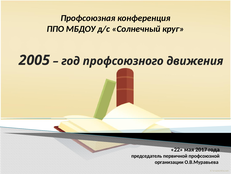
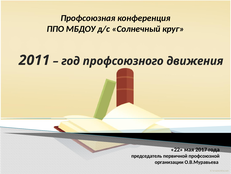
2005: 2005 -> 2011 (34, 60)
